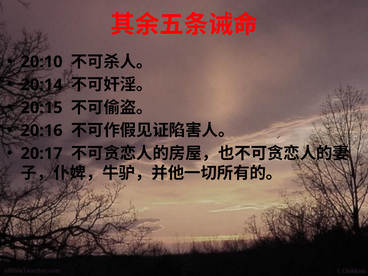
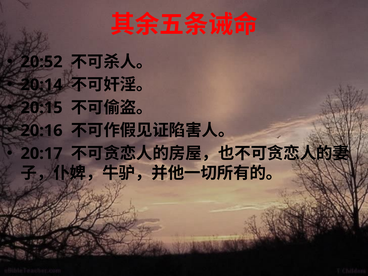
20:10: 20:10 -> 20:52 (42, 62)
